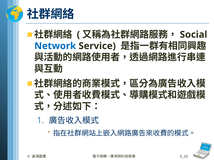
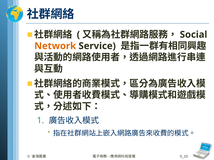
Network colour: blue -> orange (55, 46)
